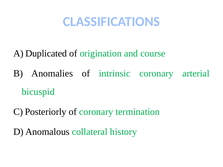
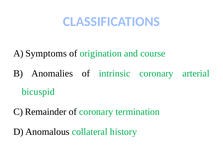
Duplicated: Duplicated -> Symptoms (46, 53)
Posteriorly: Posteriorly -> Remainder (46, 112)
